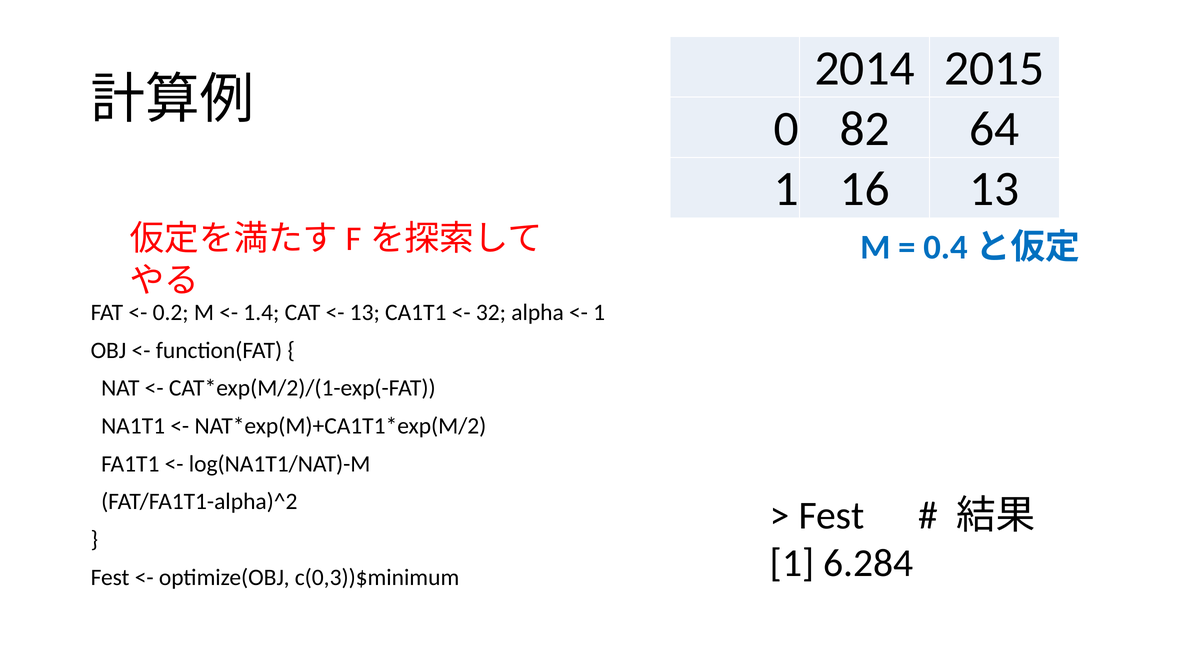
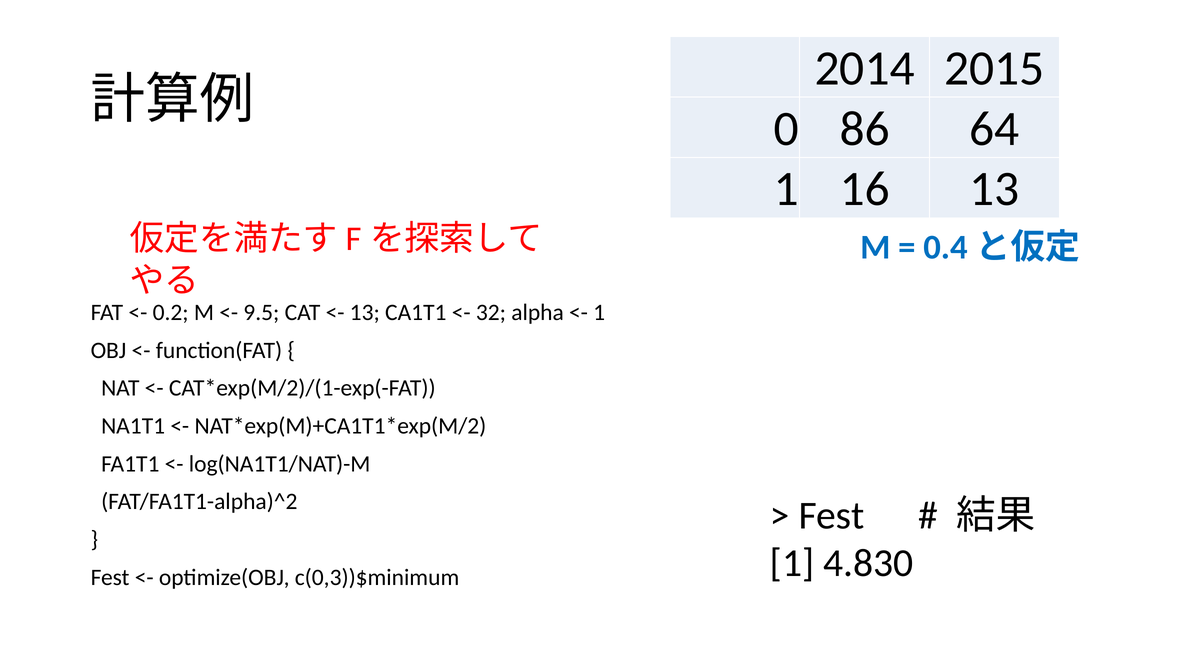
82: 82 -> 86 (865, 129)
1.4: 1.4 -> 9.5 (261, 312)
6.284: 6.284 -> 4.830 (868, 563)
